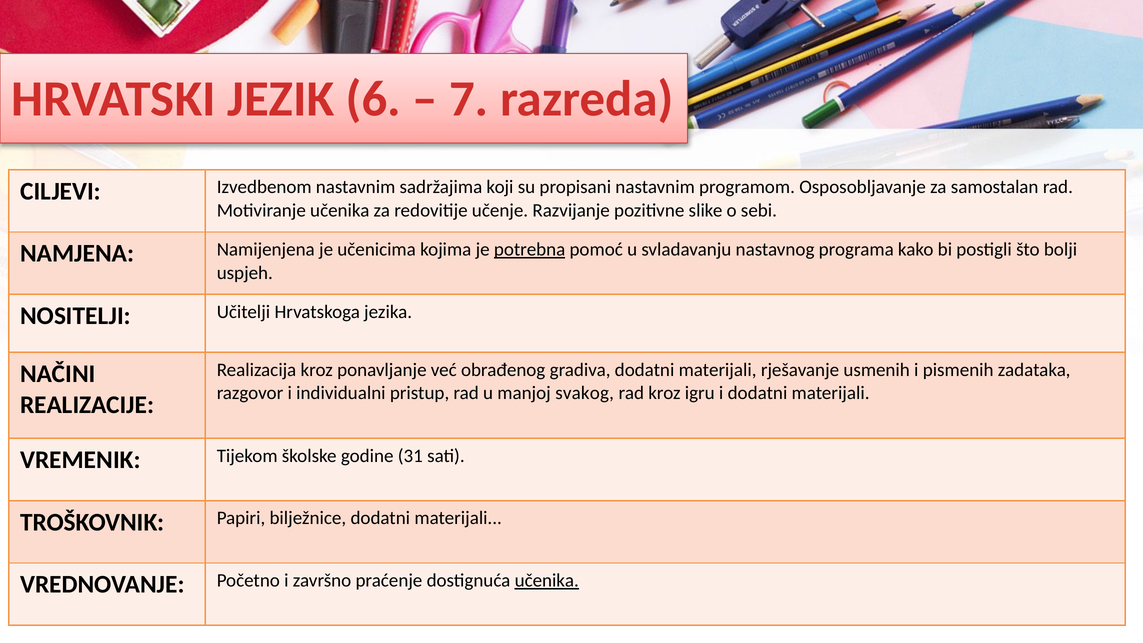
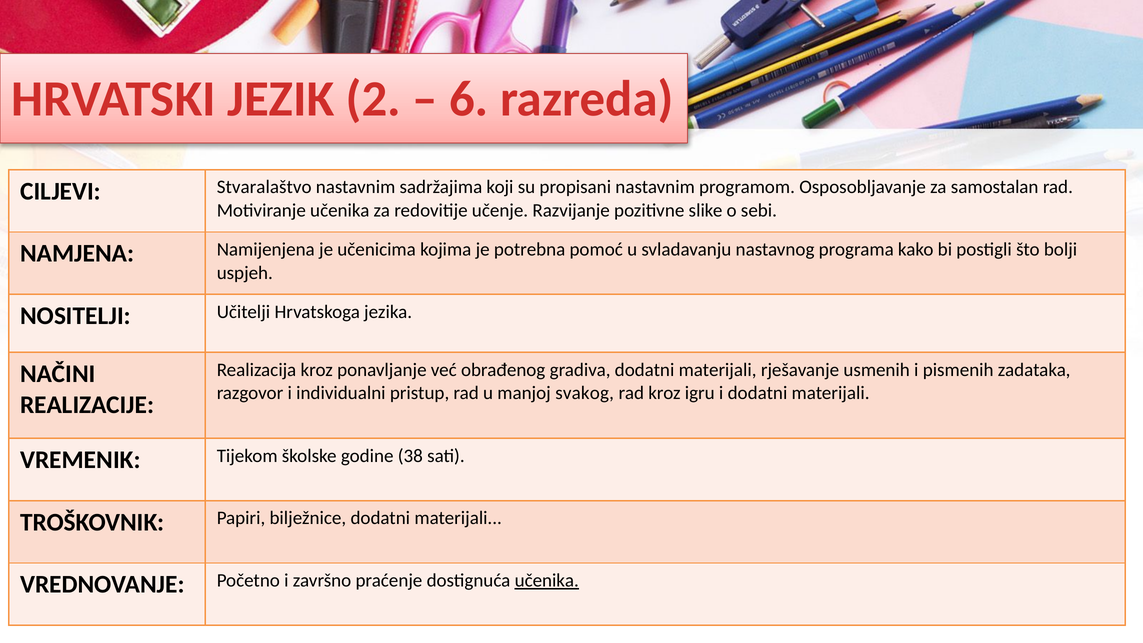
6: 6 -> 2 (373, 99)
7: 7 -> 6 (469, 99)
Izvedbenom: Izvedbenom -> Stvaralaštvo (264, 187)
potrebna underline: present -> none (530, 250)
31: 31 -> 38 (410, 456)
